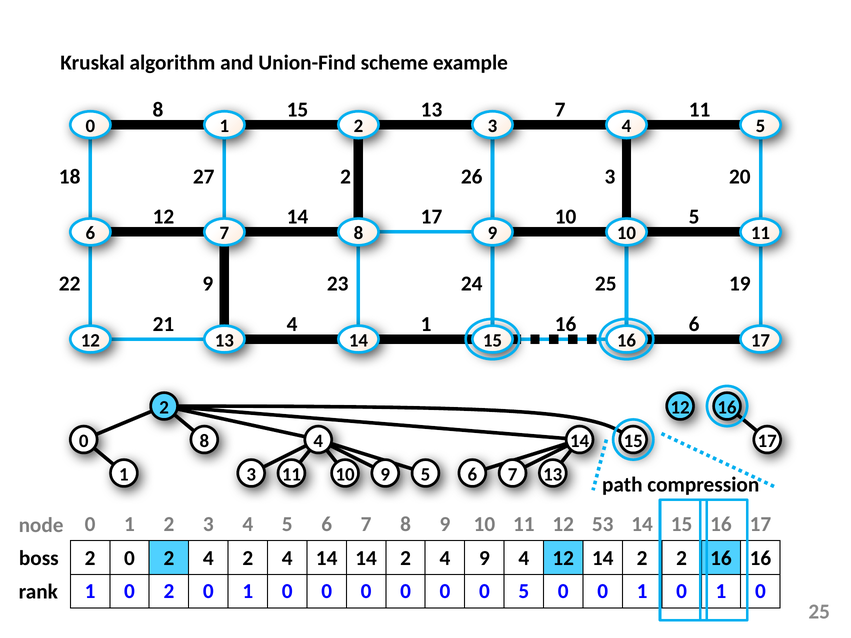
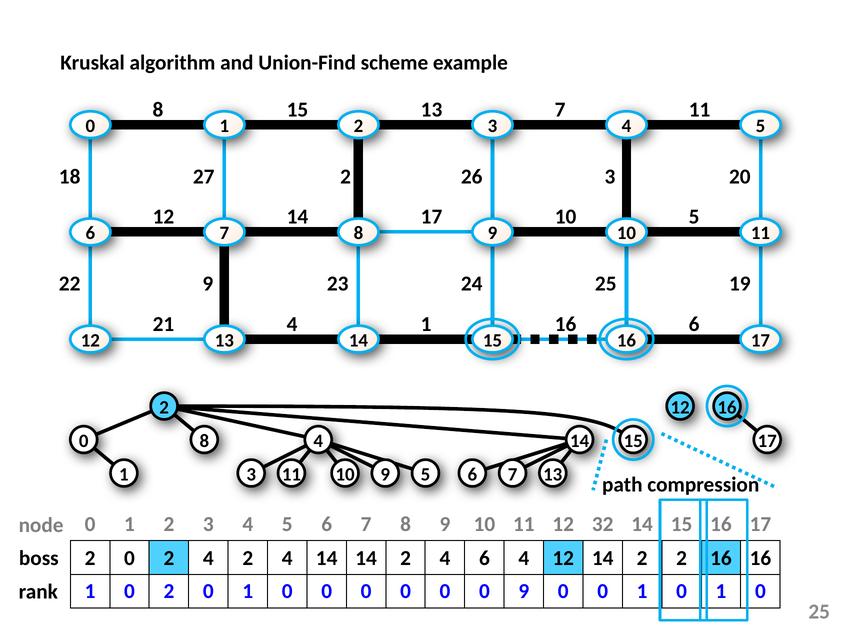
53: 53 -> 32 (603, 524)
4 9: 9 -> 6 (484, 558)
0 5: 5 -> 9 (524, 591)
